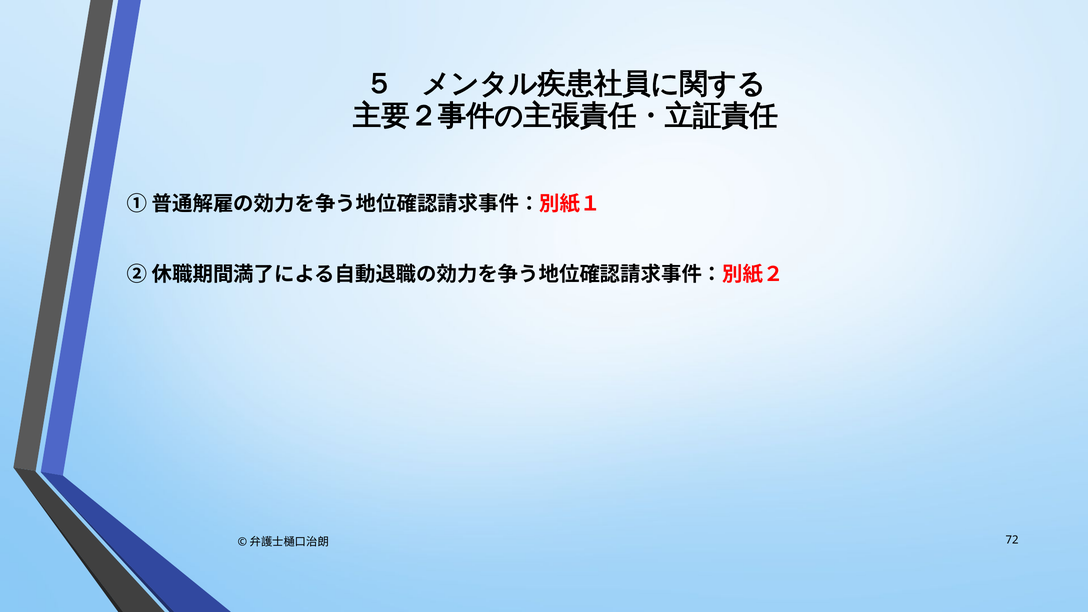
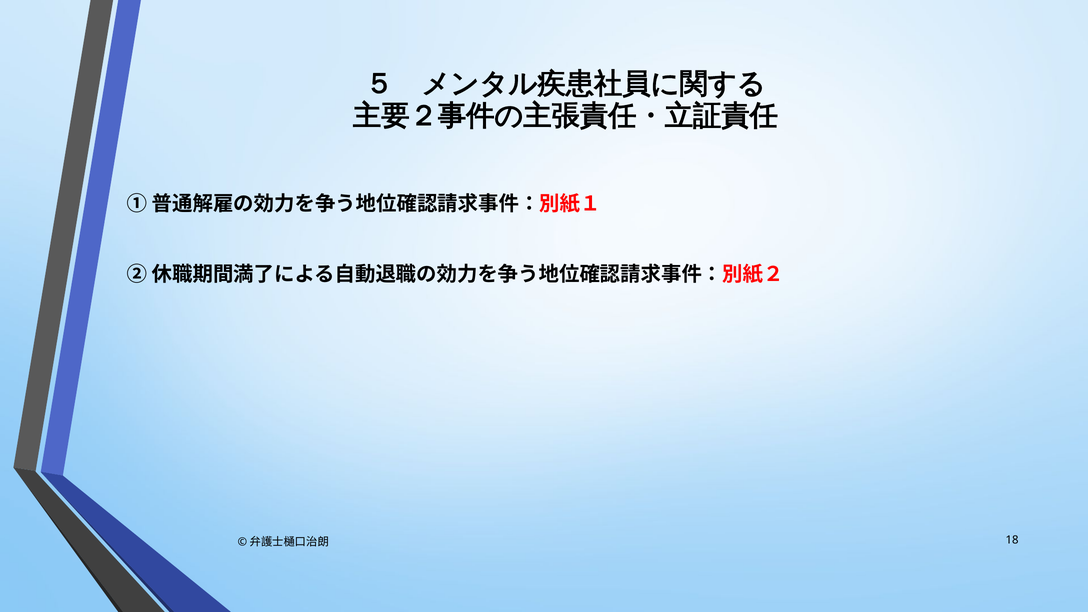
72: 72 -> 18 (1012, 540)
